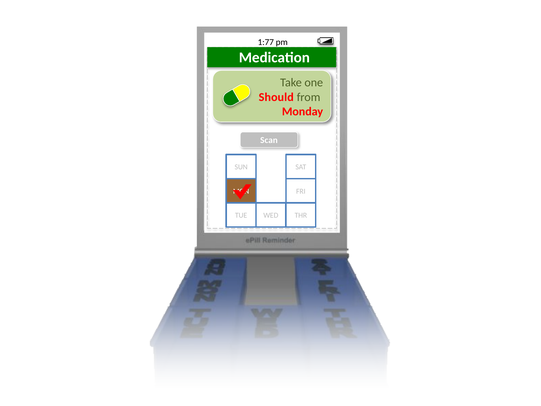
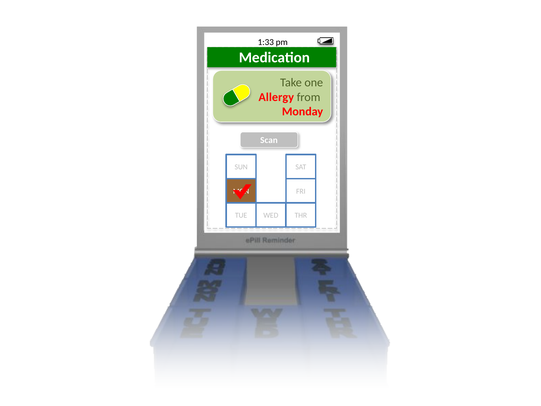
1:77: 1:77 -> 1:33 (266, 42)
Should: Should -> Allergy (276, 97)
